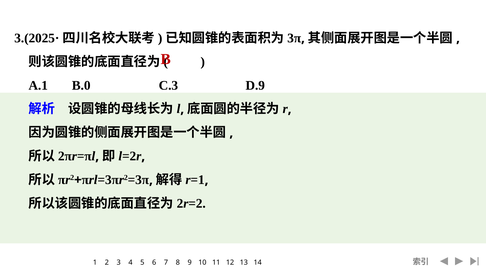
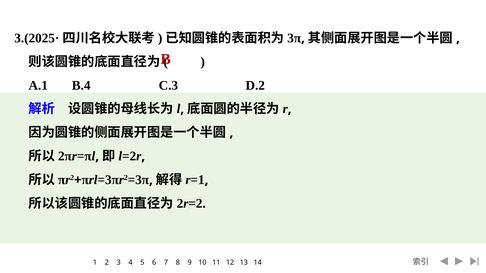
B.0: B.0 -> B.4 (81, 85)
D.9: D.9 -> D.2 (255, 85)
